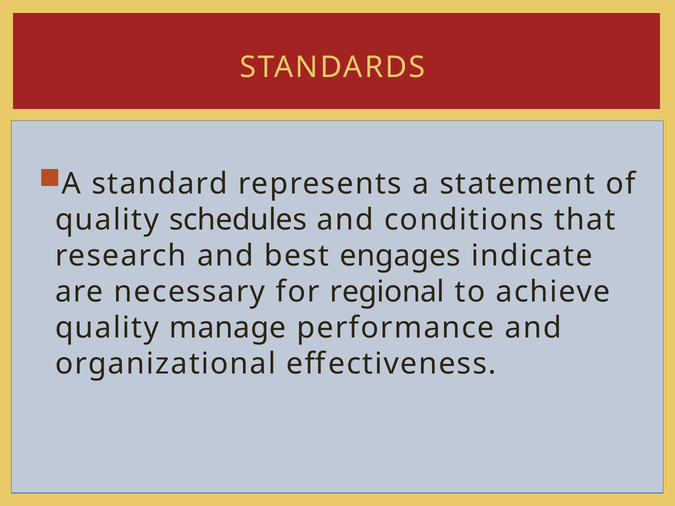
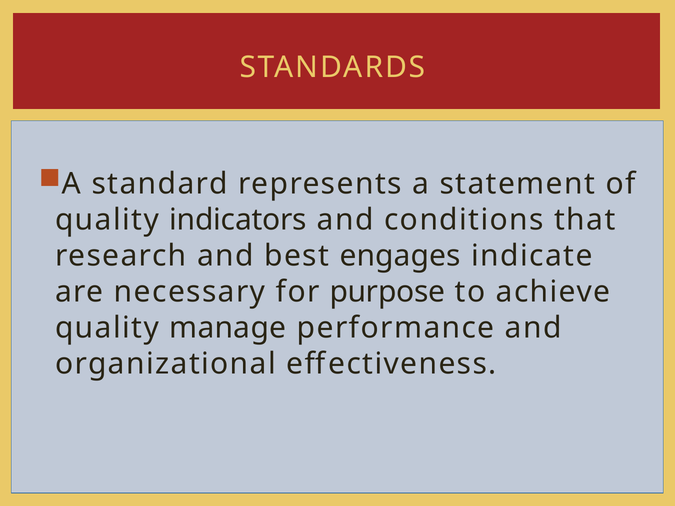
schedules: schedules -> indicators (238, 220)
regional: regional -> purpose (387, 292)
